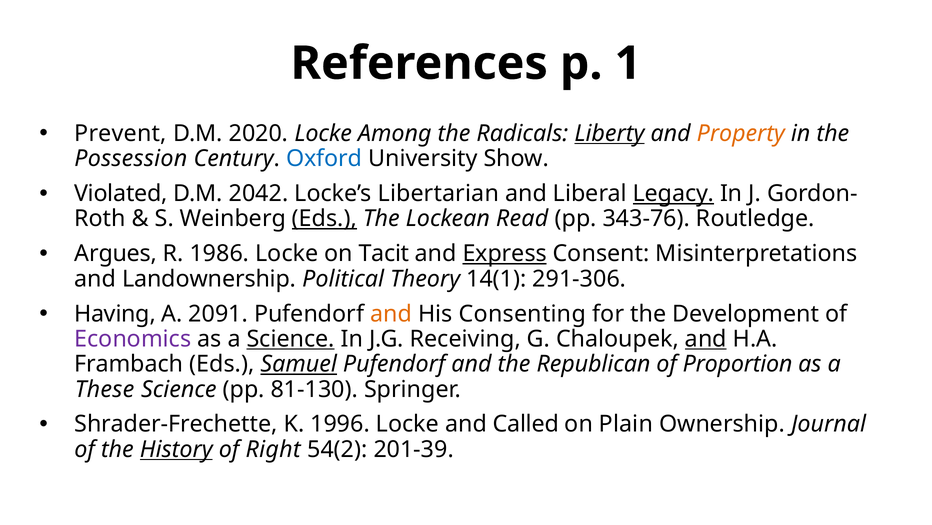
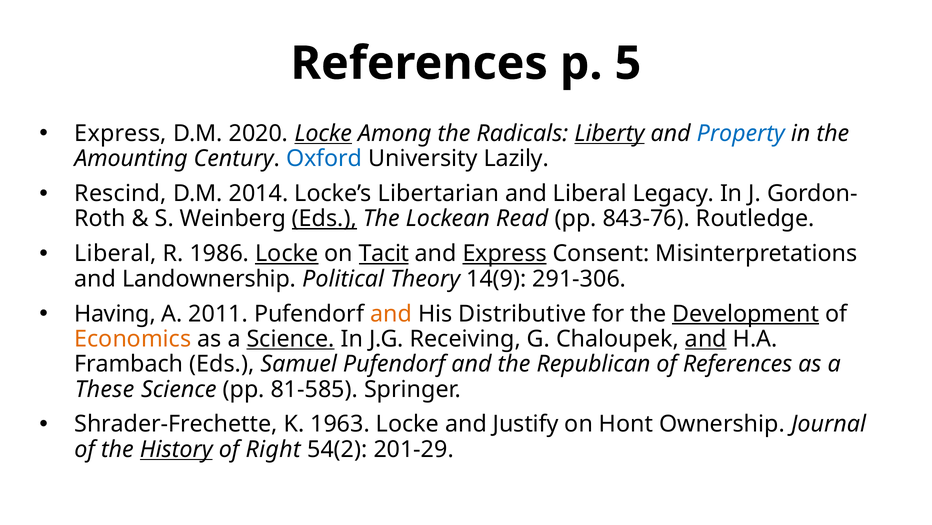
1: 1 -> 5 (628, 63)
Prevent: Prevent -> Express (121, 133)
Locke underline: none -> present (323, 133)
Property colour: orange -> blue (741, 133)
Possession: Possession -> Amounting (131, 158)
Show: Show -> Lazily (516, 158)
Violated: Violated -> Rescind (121, 193)
2042: 2042 -> 2014 (259, 193)
Legacy underline: present -> none (674, 193)
343-76: 343-76 -> 843-76 (646, 218)
Argues: Argues -> Liberal (115, 253)
Locke underline: none -> present (287, 253)
Tacit underline: none -> present (384, 253)
14(1: 14(1 -> 14(9 (496, 278)
2091: 2091 -> 2011 (218, 313)
Consenting: Consenting -> Distributive (522, 313)
Development underline: none -> present (746, 313)
Economics colour: purple -> orange (133, 339)
Samuel underline: present -> none (299, 364)
of Proportion: Proportion -> References (738, 364)
81-130: 81-130 -> 81-585 (314, 389)
1996: 1996 -> 1963 (340, 424)
Called: Called -> Justify (526, 424)
Plain: Plain -> Hont (626, 424)
201-39: 201-39 -> 201-29 (414, 449)
